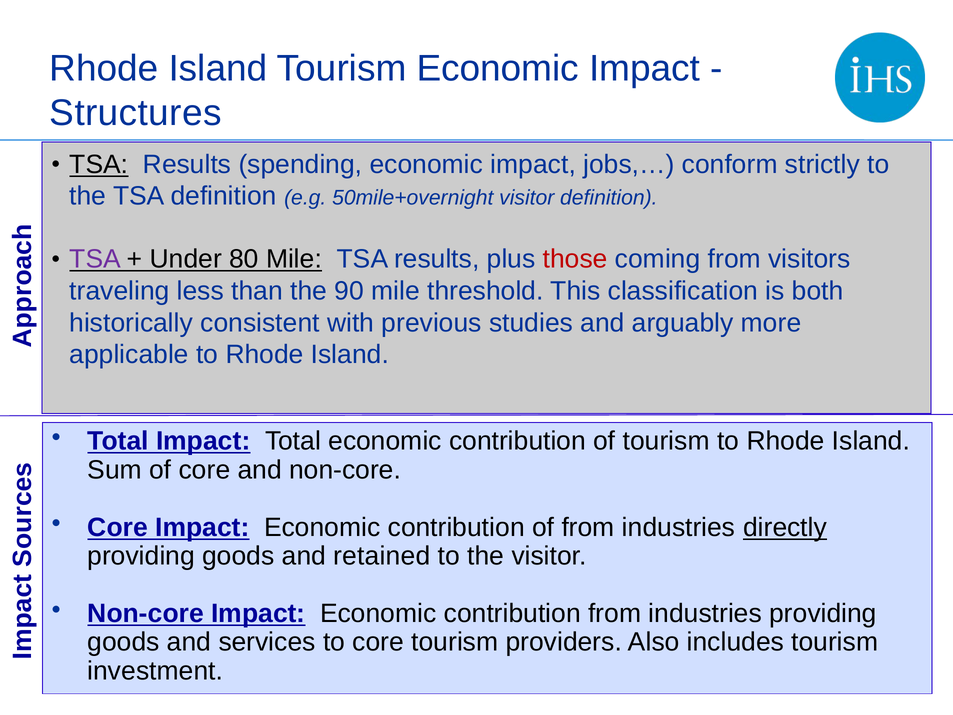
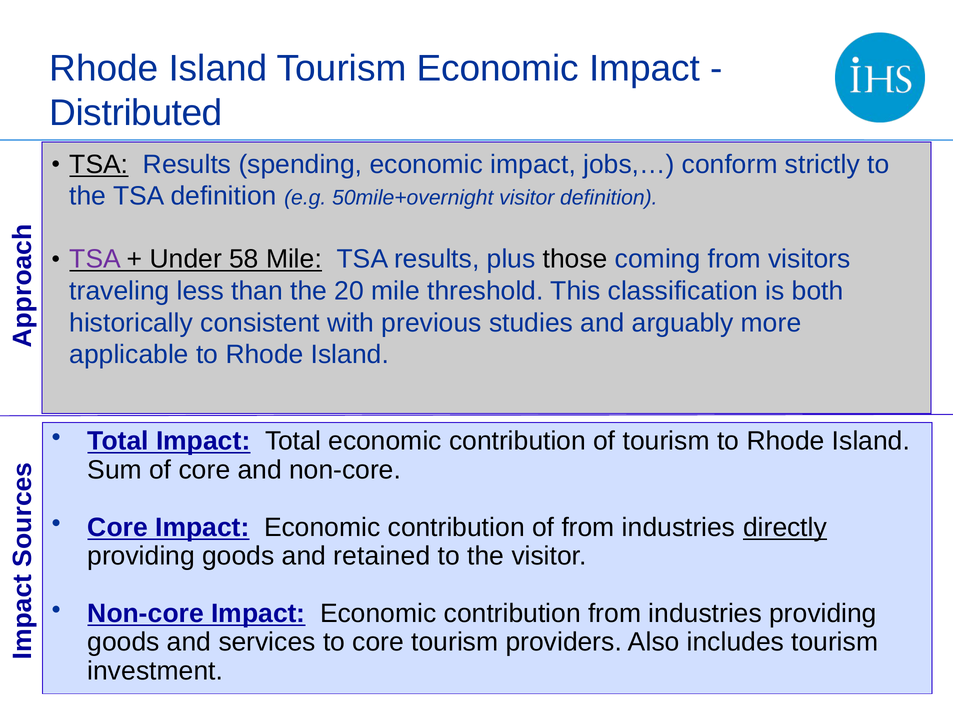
Structures: Structures -> Distributed (136, 113)
80: 80 -> 58 (244, 259)
those colour: red -> black (575, 259)
90: 90 -> 20 (349, 291)
